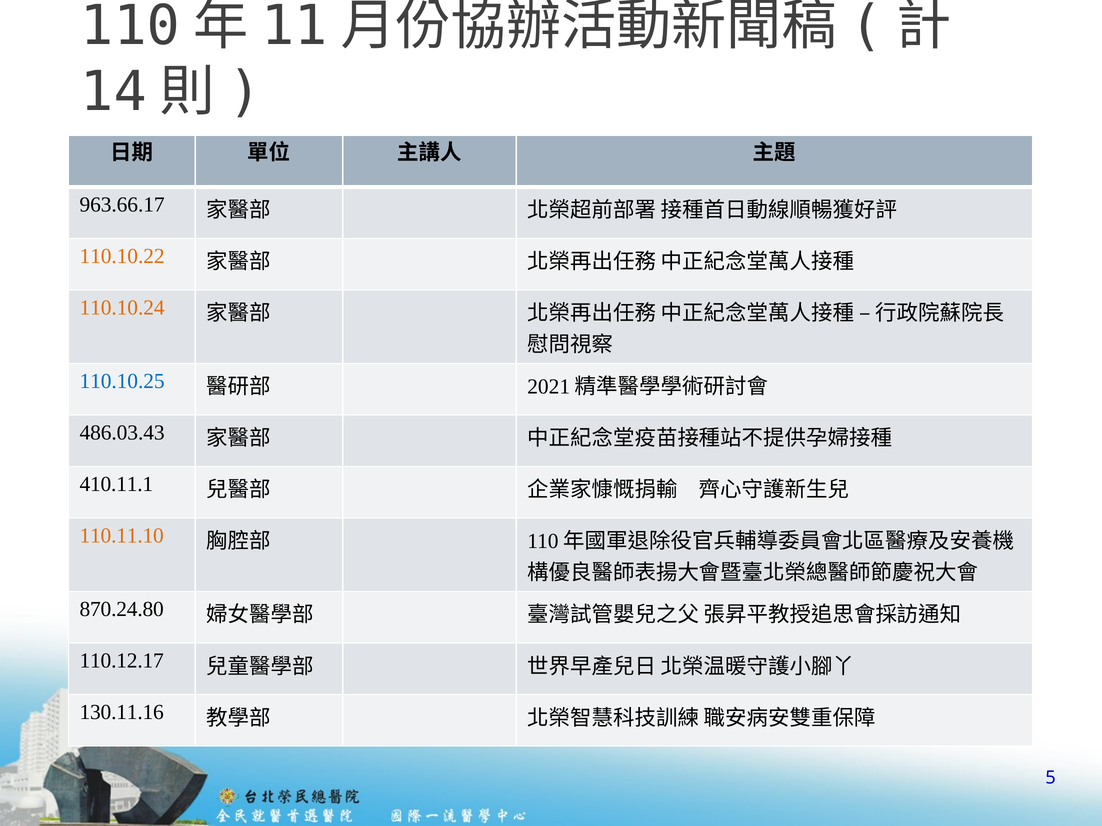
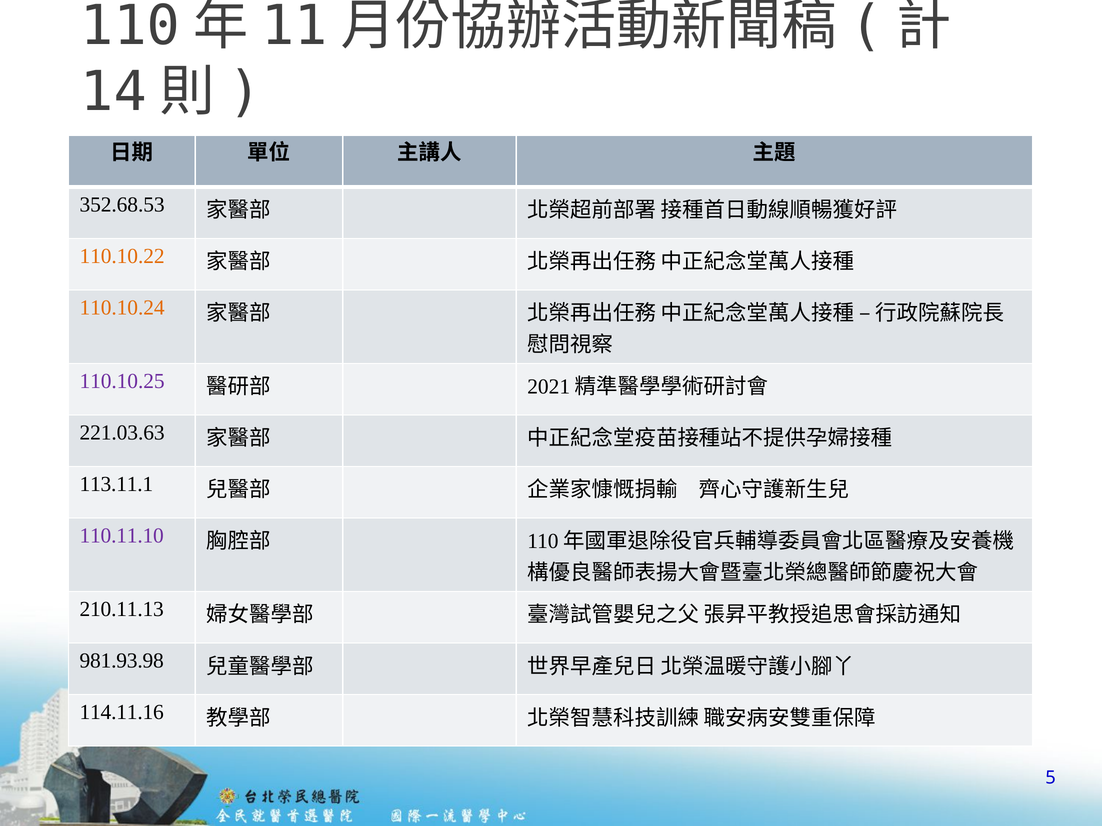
963.66.17: 963.66.17 -> 352.68.53 (122, 205)
110.10.25 colour: blue -> purple (122, 381)
486.03.43: 486.03.43 -> 221.03.63 (122, 433)
410.11.1: 410.11.1 -> 113.11.1 (116, 484)
110.11.10 colour: orange -> purple (122, 536)
870.24.80: 870.24.80 -> 210.11.13 (122, 609)
110.12.17: 110.12.17 -> 981.93.98 (122, 661)
130.11.16: 130.11.16 -> 114.11.16 (122, 712)
